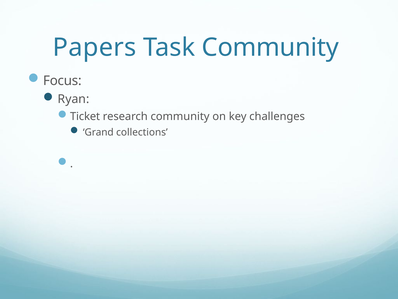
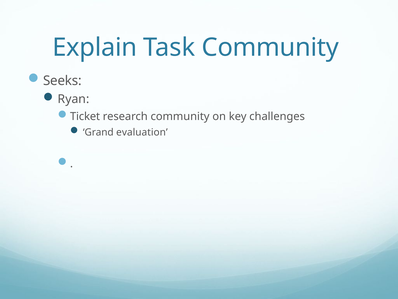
Papers: Papers -> Explain (95, 47)
Focus: Focus -> Seeks (62, 81)
collections: collections -> evaluation (142, 132)
